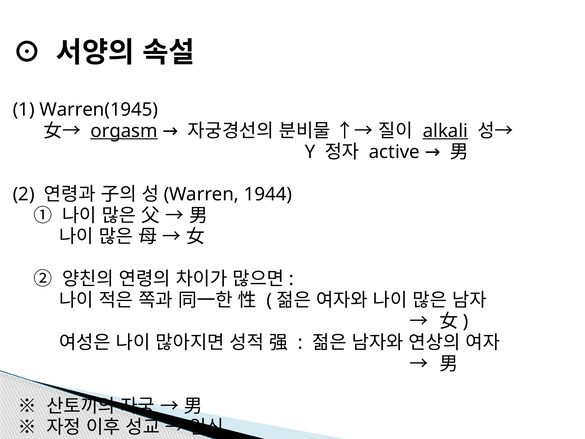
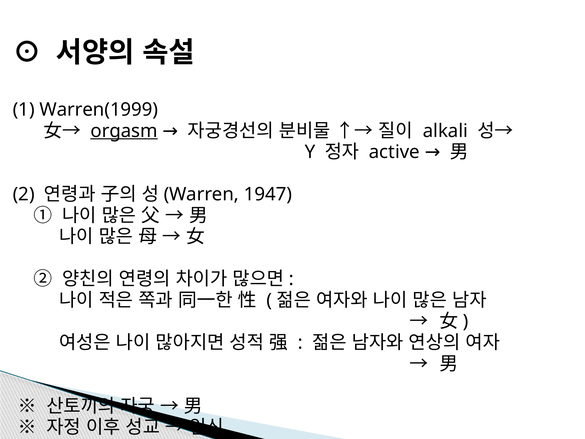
Warren(1945: Warren(1945 -> Warren(1999 (99, 110)
alkali underline: present -> none (445, 131)
1944: 1944 -> 1947 (268, 194)
